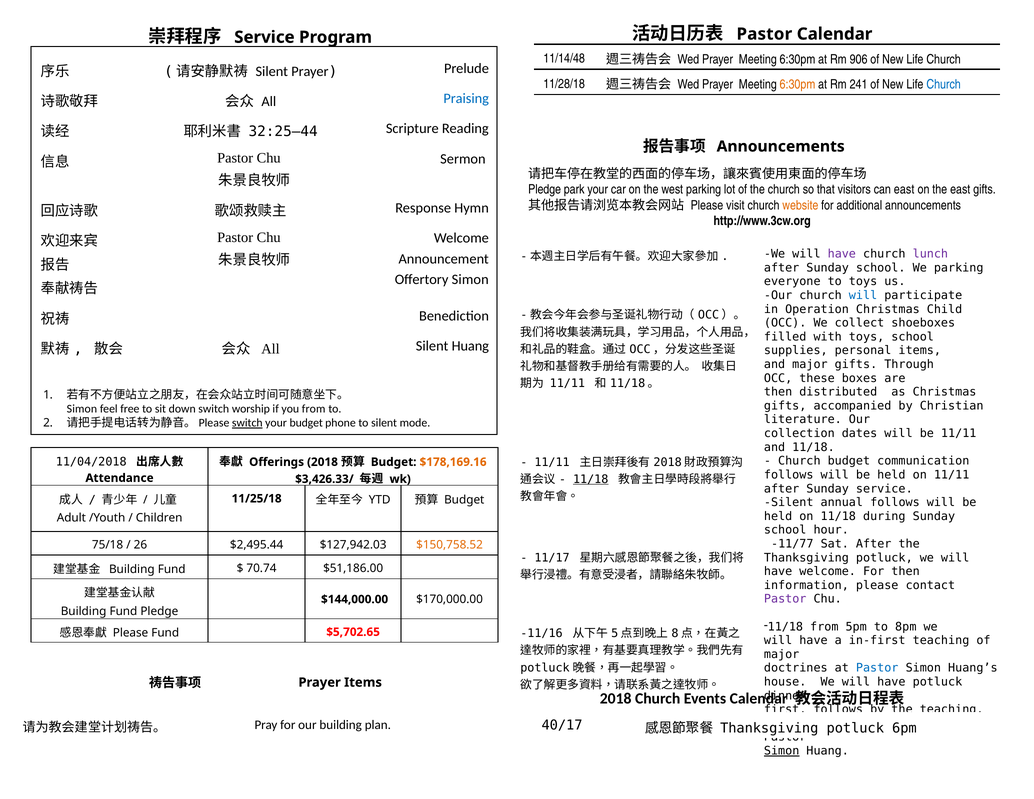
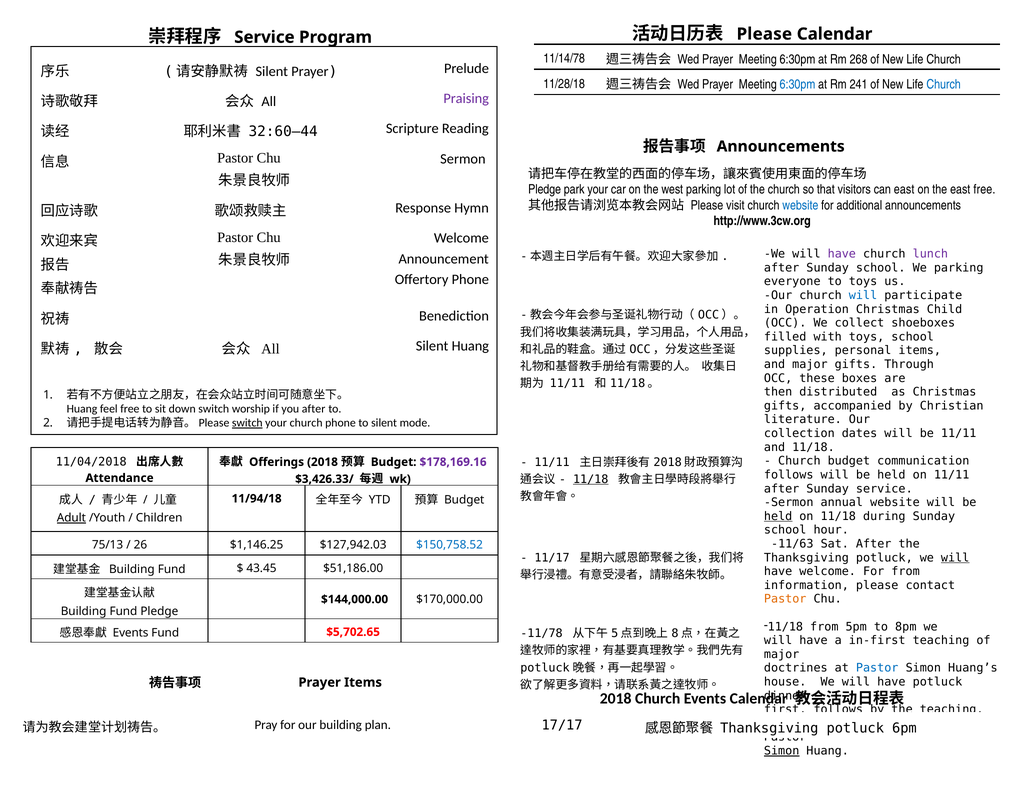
Pastor: Pastor -> Please (764, 34)
11/14/48: 11/14/48 -> 11/14/78 (564, 59)
906: 906 -> 268 (859, 60)
6:30pm colour: orange -> blue (797, 85)
Praising colour: blue -> purple (466, 99)
32:25–44: 32:25–44 -> 32:60–44 (283, 132)
east gifts: gifts -> free (984, 190)
website colour: orange -> blue (800, 205)
Offertory Simon: Simon -> Phone (470, 279)
Simon: Simon -> Huang (82, 409)
you from: from -> after (314, 409)
your budget: budget -> church (306, 423)
$178,169.16 colour: orange -> purple (453, 462)
11/25/18: 11/25/18 -> 11/94/18 (257, 499)
Silent: Silent -> Sermon (789, 502)
annual follows: follows -> website (895, 502)
held underline: none -> present (778, 516)
Adult underline: none -> present (71, 518)
-11/77: -11/77 -> -11/63 (792, 544)
75/18: 75/18 -> 75/13 (108, 545)
$2,495.44: $2,495.44 -> $1,146.25 (257, 545)
$150,758.52 colour: orange -> blue (450, 545)
will underline: none -> present (955, 558)
70.74: 70.74 -> 43.45 (261, 568)
For then: then -> from (906, 571)
Pastor colour: purple -> orange (785, 599)
-11/16: -11/16 -> -11/78 (541, 634)
Please: Please -> Events (131, 633)
40/17: 40/17 -> 17/17 (562, 725)
